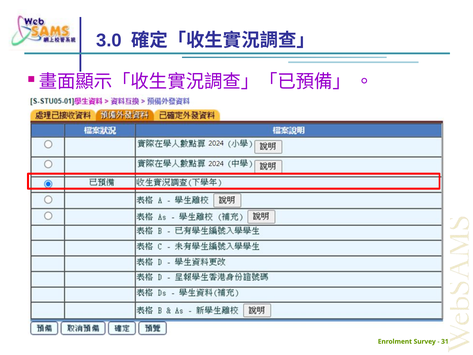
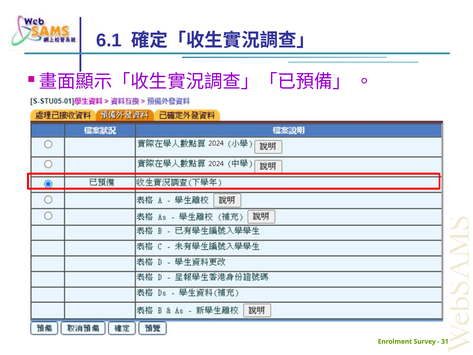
3.0: 3.0 -> 6.1 (109, 40)
